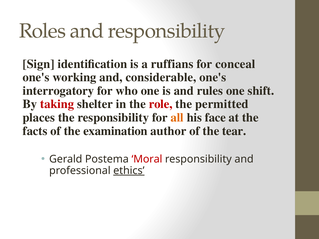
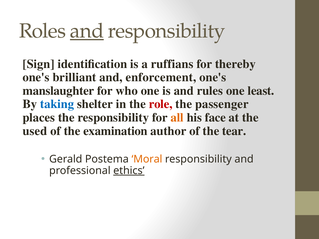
and underline: none -> present (87, 31)
conceal: conceal -> thereby (235, 64)
working: working -> brilliant (74, 77)
considerable: considerable -> enforcement (161, 77)
interrogatory: interrogatory -> manslaughter (58, 91)
shift: shift -> least (261, 91)
taking colour: red -> blue (57, 104)
permitted: permitted -> passenger (222, 104)
facts: facts -> used (35, 131)
Moral colour: red -> orange (147, 159)
